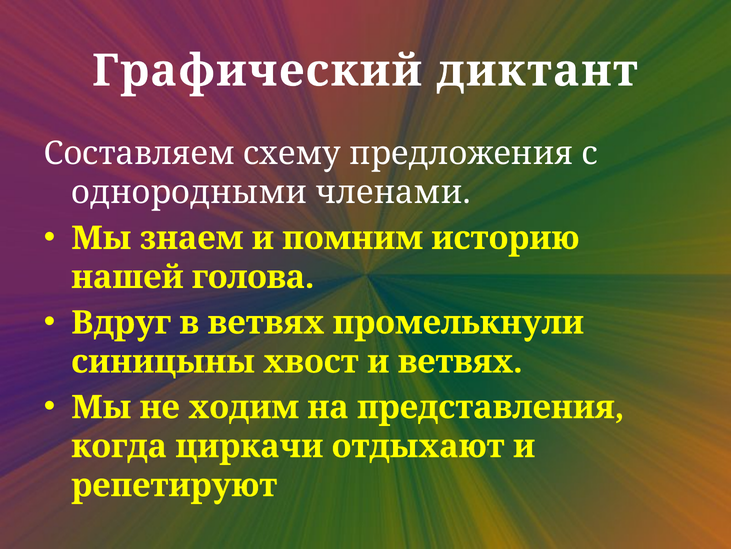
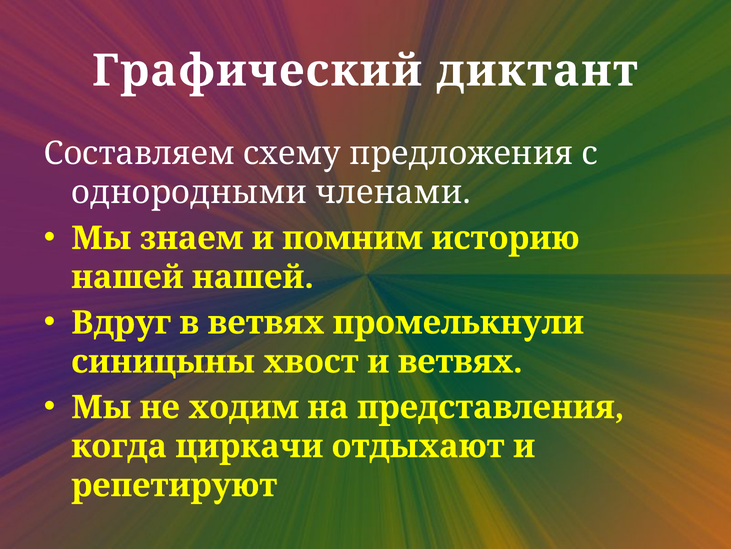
нашей голова: голова -> нашей (253, 277)
